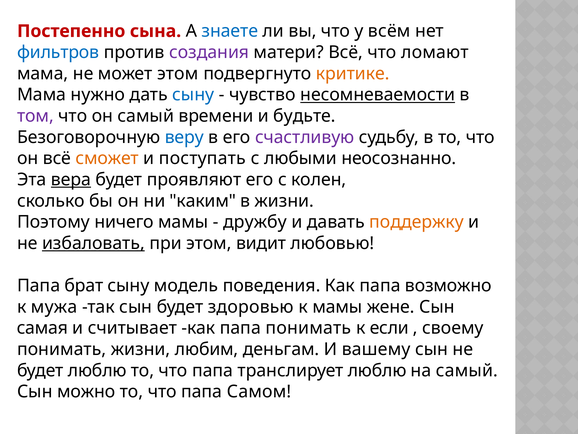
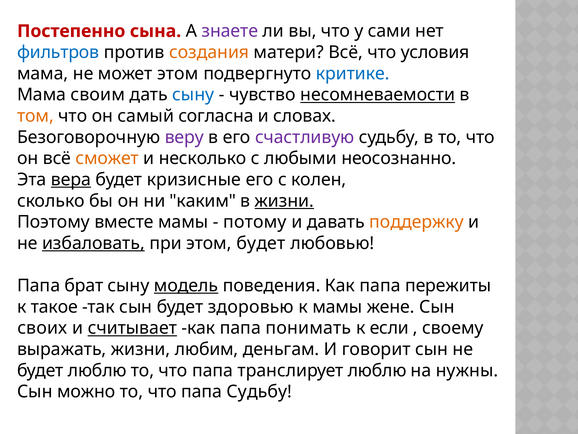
знаете colour: blue -> purple (230, 31)
всём: всём -> сами (389, 31)
создания colour: purple -> orange (209, 52)
ломают: ломают -> условия (435, 52)
критике colour: orange -> blue (353, 73)
нужно: нужно -> своим (98, 95)
том colour: purple -> orange (35, 116)
времени: времени -> согласна (216, 116)
будьте: будьте -> словах (305, 116)
веру colour: blue -> purple (184, 137)
поступать: поступать -> несколько (203, 158)
проявляют: проявляют -> кризисные (194, 179)
жизни underline: none -> present (284, 201)
ничего: ничего -> вместе (124, 222)
дружбу: дружбу -> потому (255, 222)
этом видит: видит -> будет (261, 243)
модель underline: none -> present (186, 285)
возможно: возможно -> пережиты (448, 285)
мужа: мужа -> такое (54, 307)
самая: самая -> своих (42, 328)
считывает underline: none -> present (132, 328)
понимать: понимать -> выражать (62, 349)
вашему: вашему -> говорит (376, 349)
на самый: самый -> нужны (467, 370)
папа Самом: Самом -> Судьбу (259, 391)
